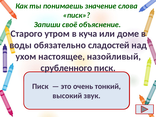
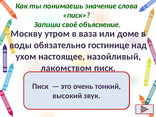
Старого: Старого -> Москву (26, 34)
куча: куча -> ваза (88, 34)
сладостей: сладостей -> гостинице (109, 45)
срубленного: срубленного -> лакомством (66, 68)
